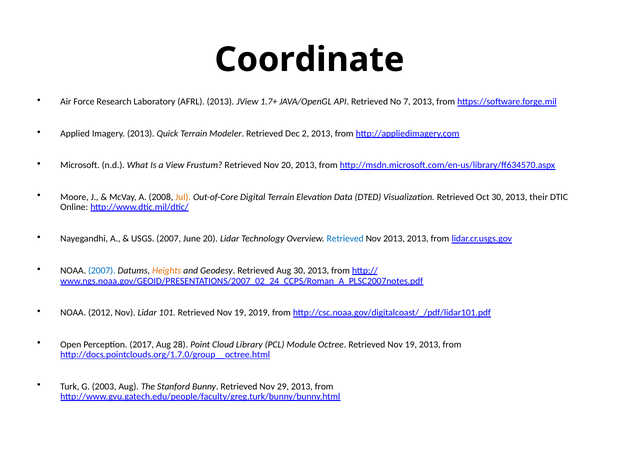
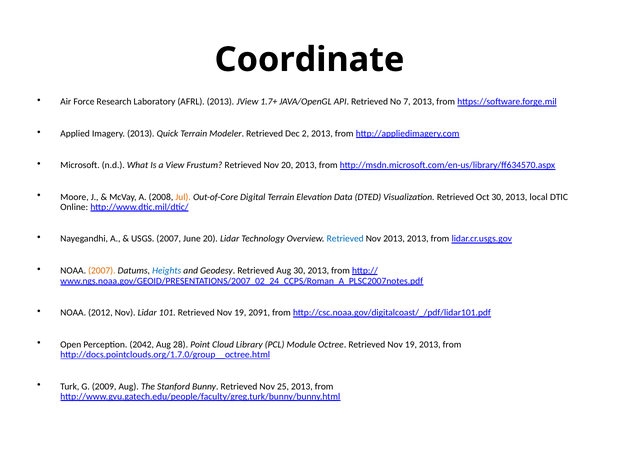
their: their -> local (539, 197)
2007 colour: blue -> orange (102, 271)
Heights colour: orange -> blue (167, 271)
2019: 2019 -> 2091 (259, 313)
2017: 2017 -> 2042 (142, 345)
2003: 2003 -> 2009 (104, 387)
29: 29 -> 25 (283, 387)
